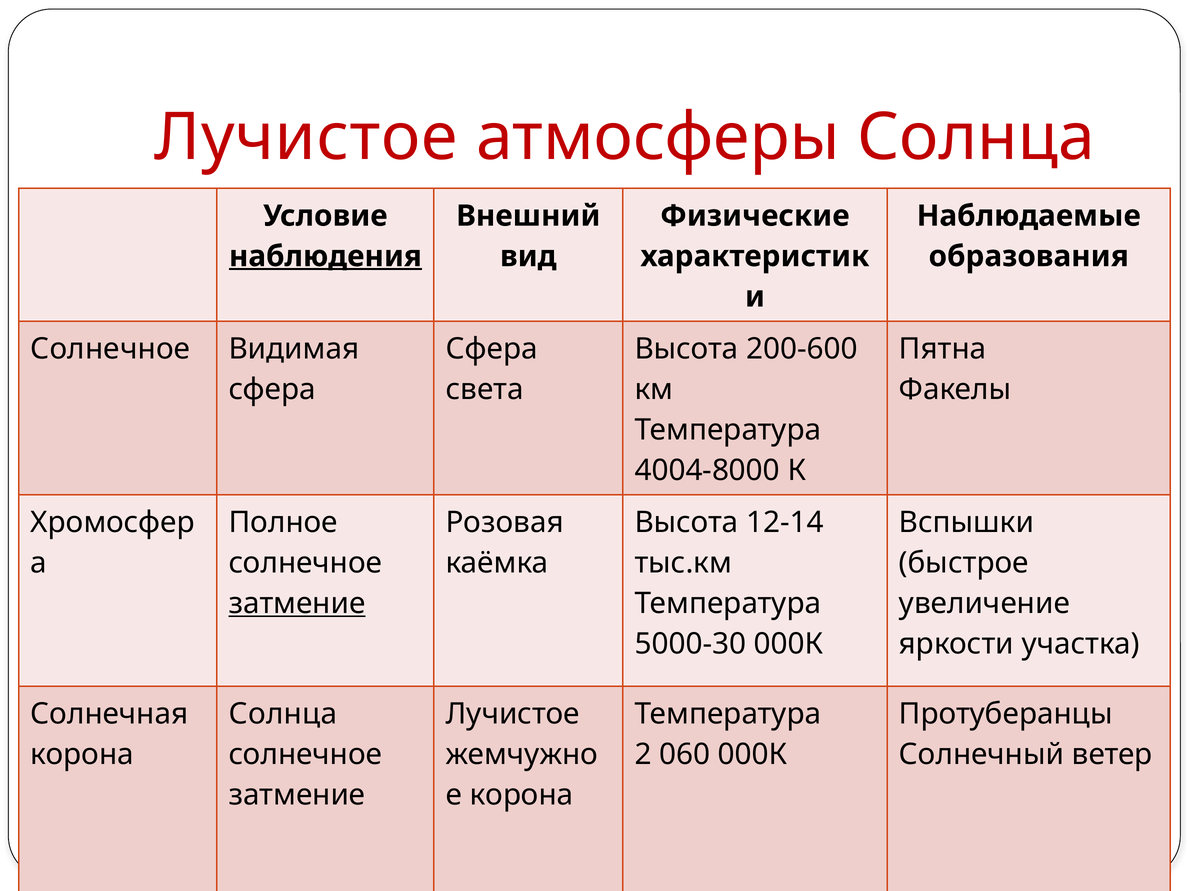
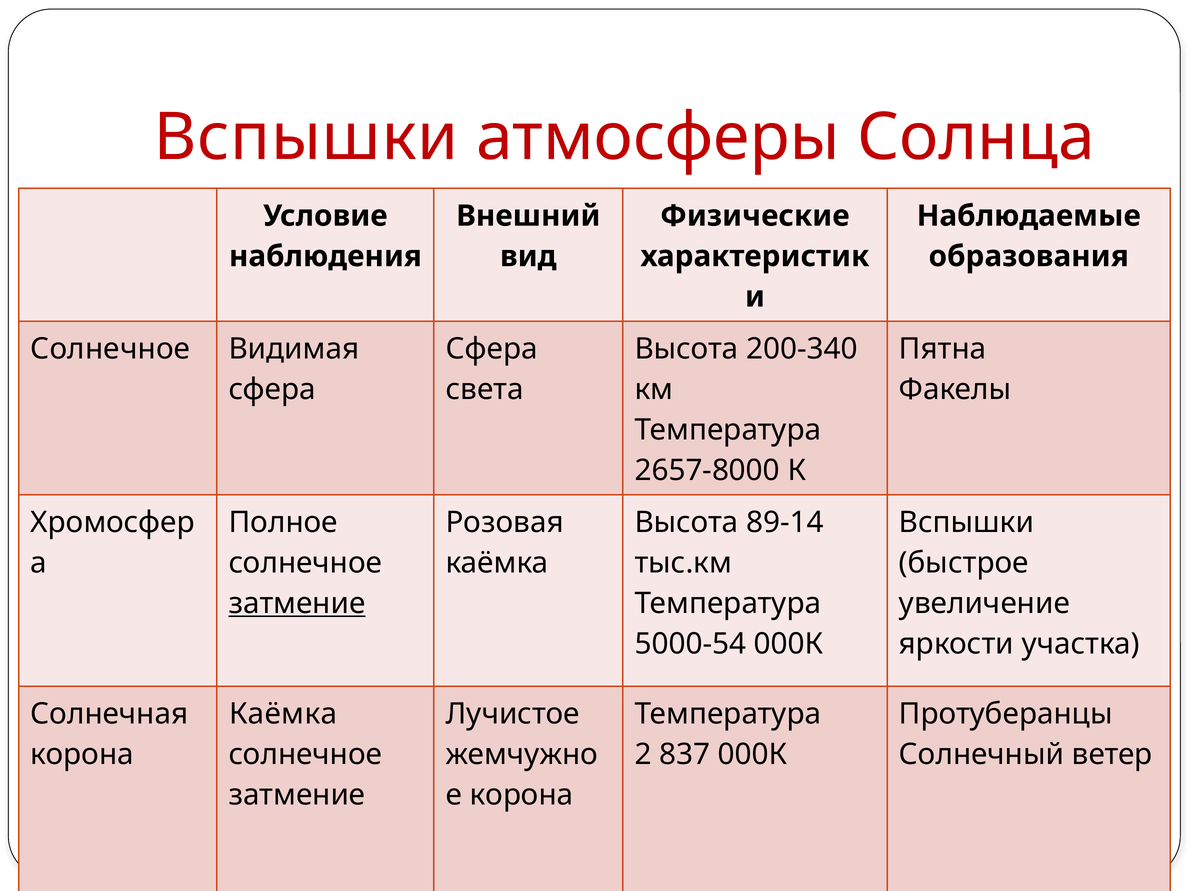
Лучистое: Лучистое -> Вспышки (306, 137)
наблюдения underline: present -> none (325, 257)
200-600: 200-600 -> 200-340 (802, 349)
4004-8000: 4004-8000 -> 2657-8000 (707, 471)
12-14: 12-14 -> 89-14 (785, 523)
5000-30: 5000-30 -> 5000-54 (690, 644)
Солнца: Солнца -> Каёмка (283, 715)
060: 060 -> 837 (685, 755)
